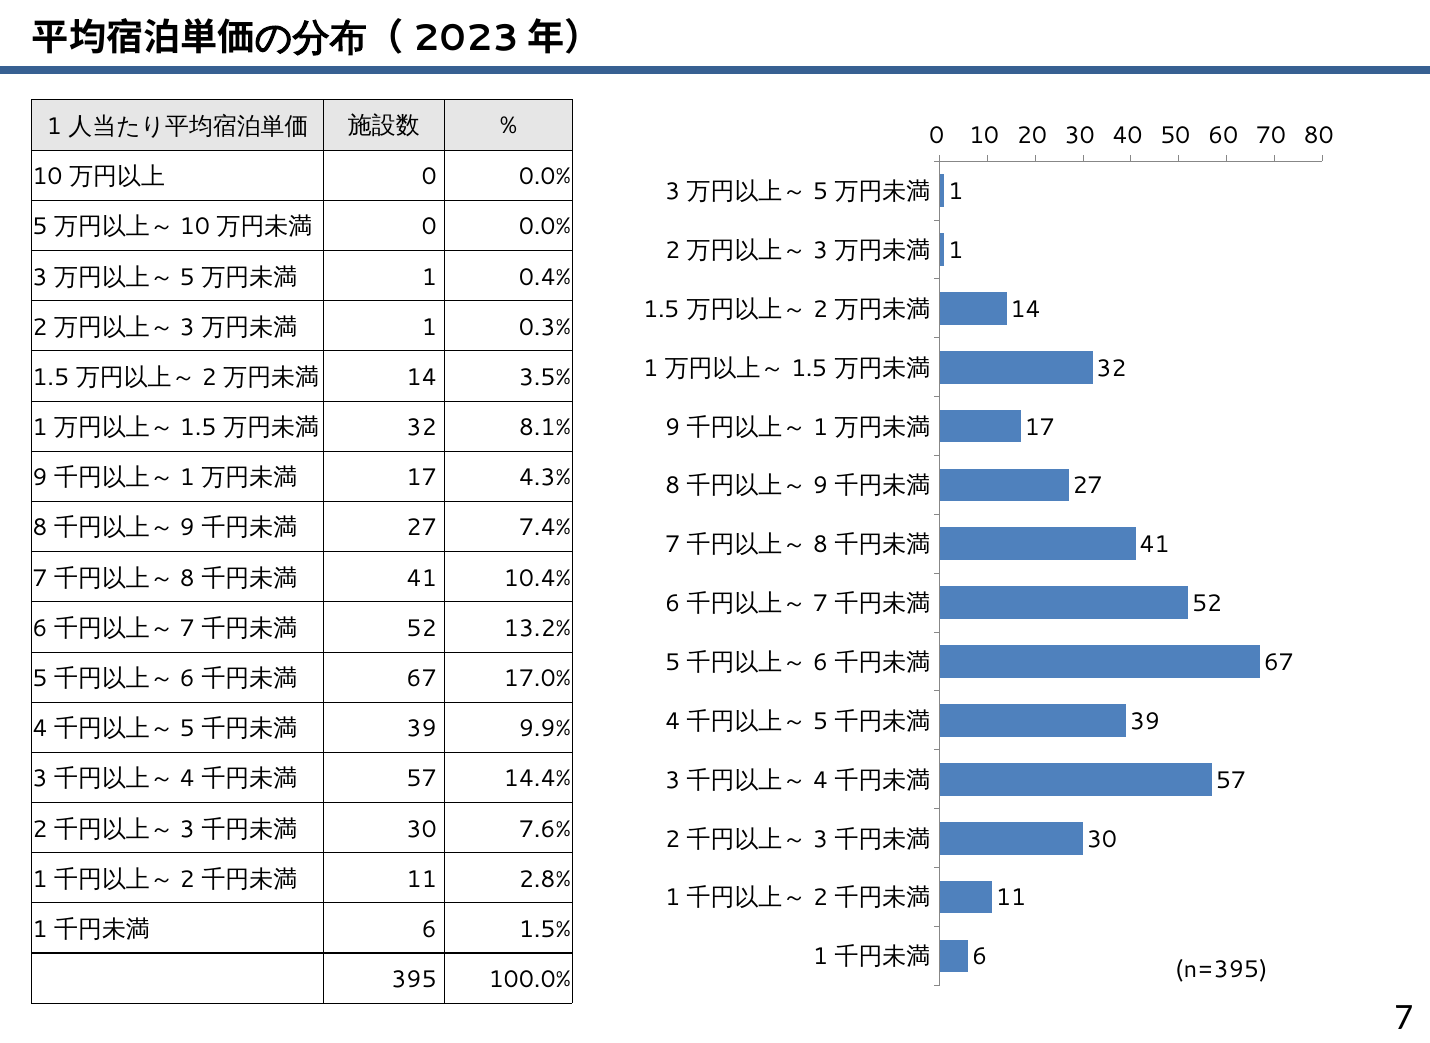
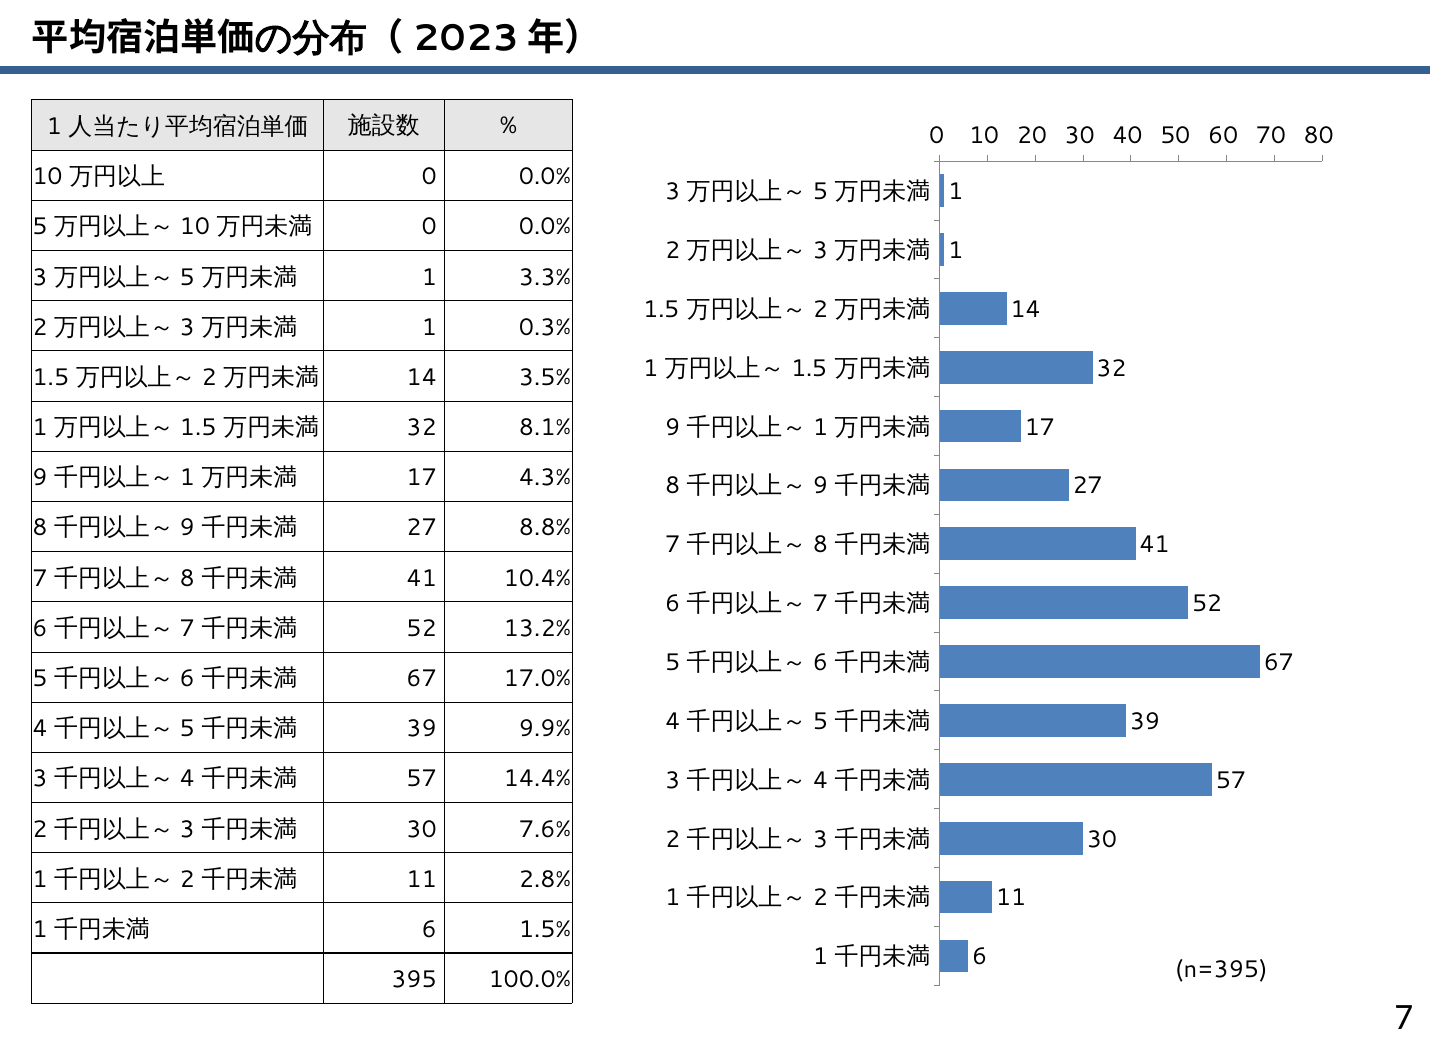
0.4%: 0.4% -> 3.3% (545, 277)
7.4%: 7.4% -> 8.8% (545, 528)
